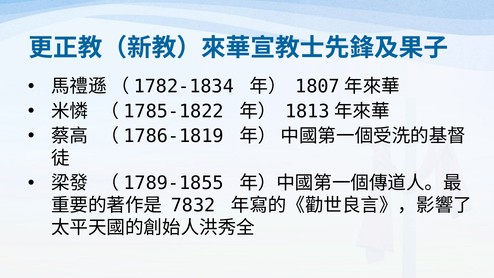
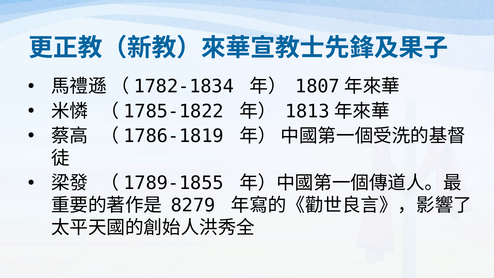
7832: 7832 -> 8279 (193, 205)
